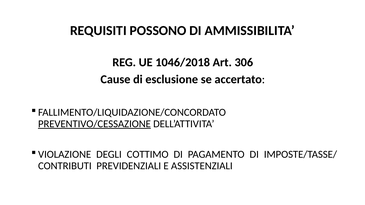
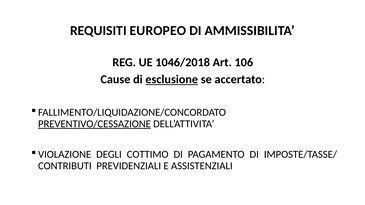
POSSONO: POSSONO -> EUROPEO (158, 31)
306: 306 -> 106 (244, 63)
esclusione underline: none -> present (172, 79)
